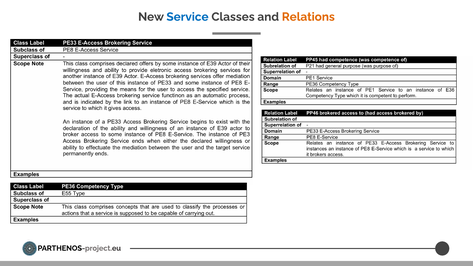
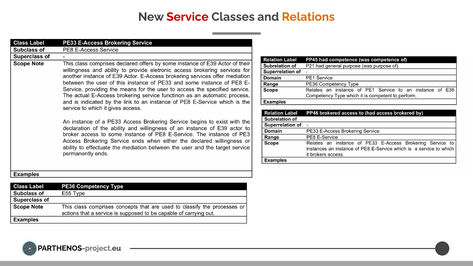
Service colour: blue -> red (187, 17)
